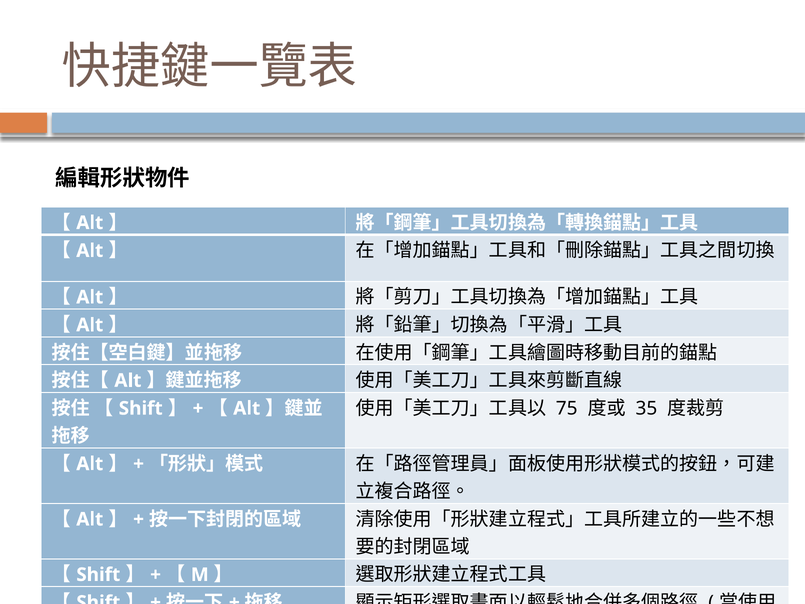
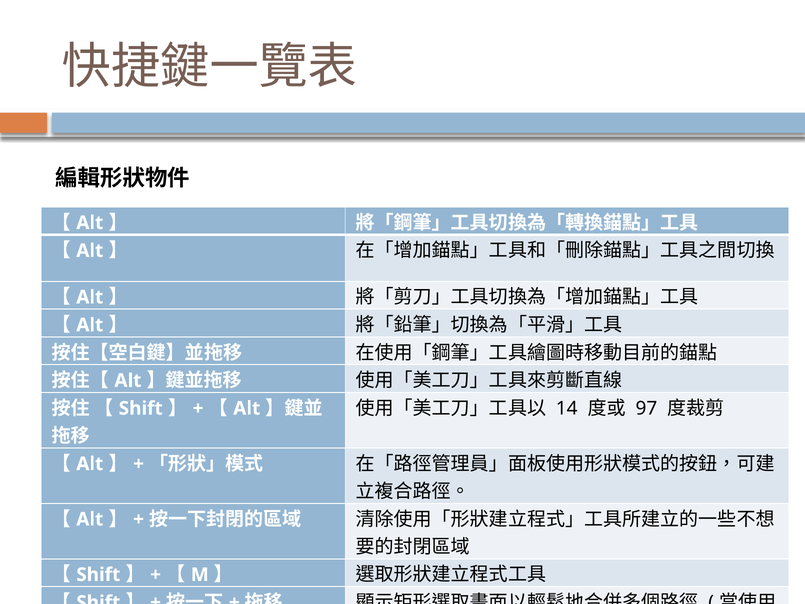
75: 75 -> 14 (567, 408)
35: 35 -> 97 (646, 408)
